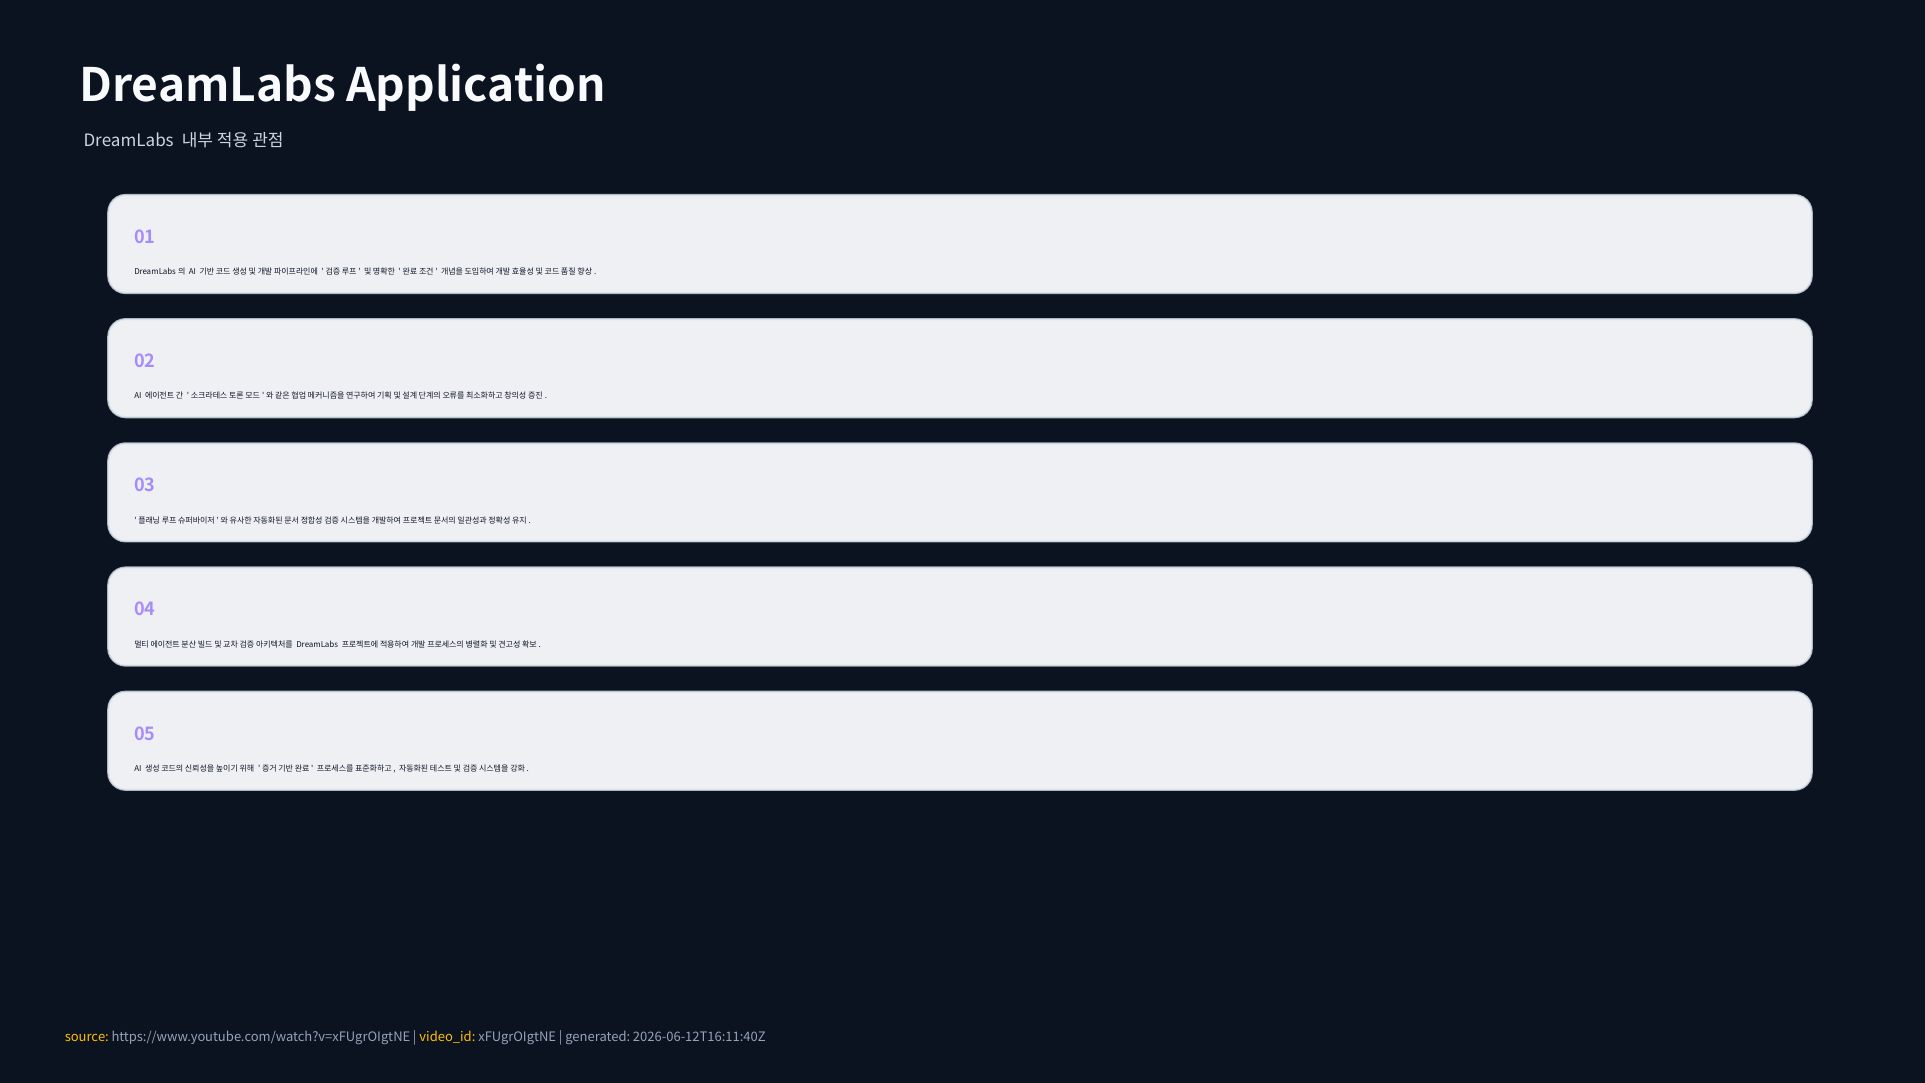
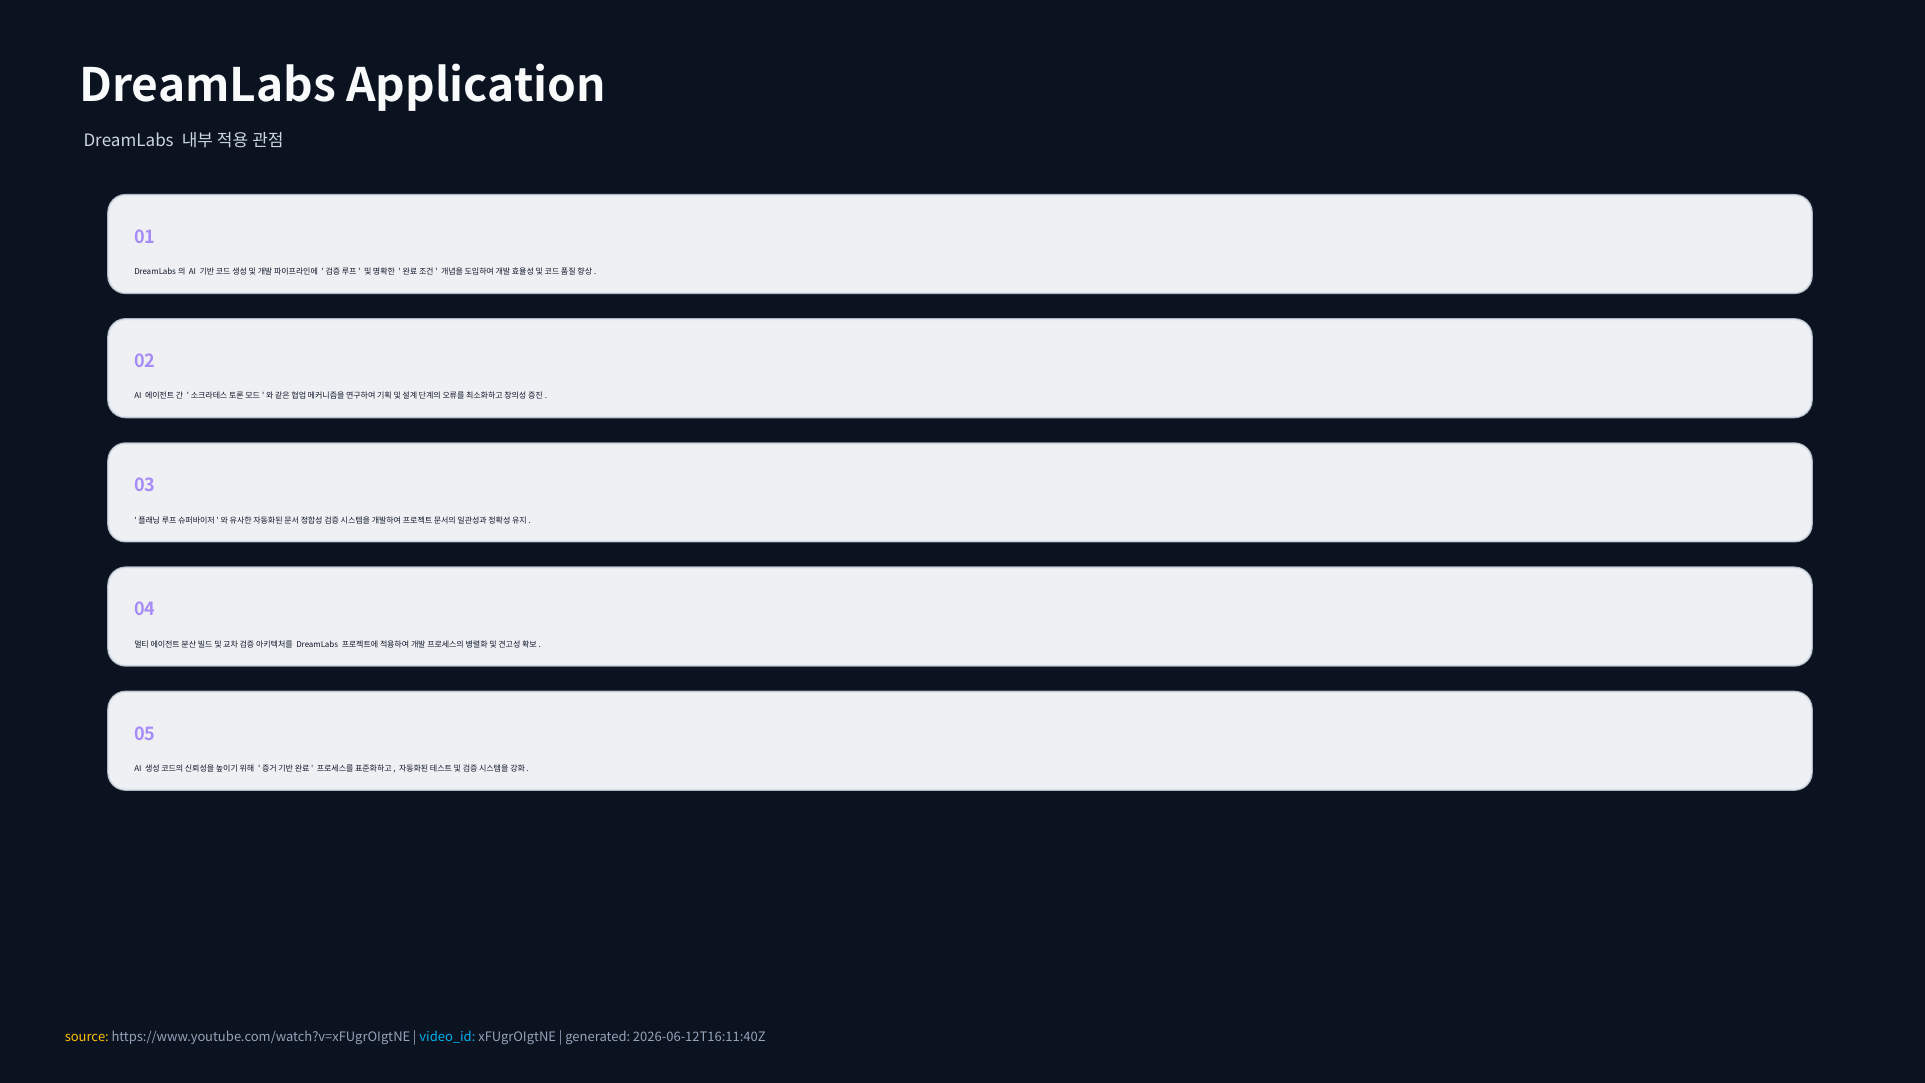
video_id colour: yellow -> light blue (447, 1037)
